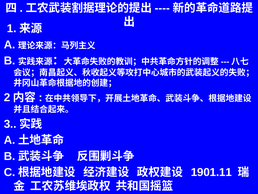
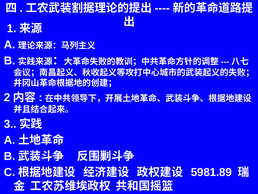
1901.11: 1901.11 -> 5981.89 (211, 172)
